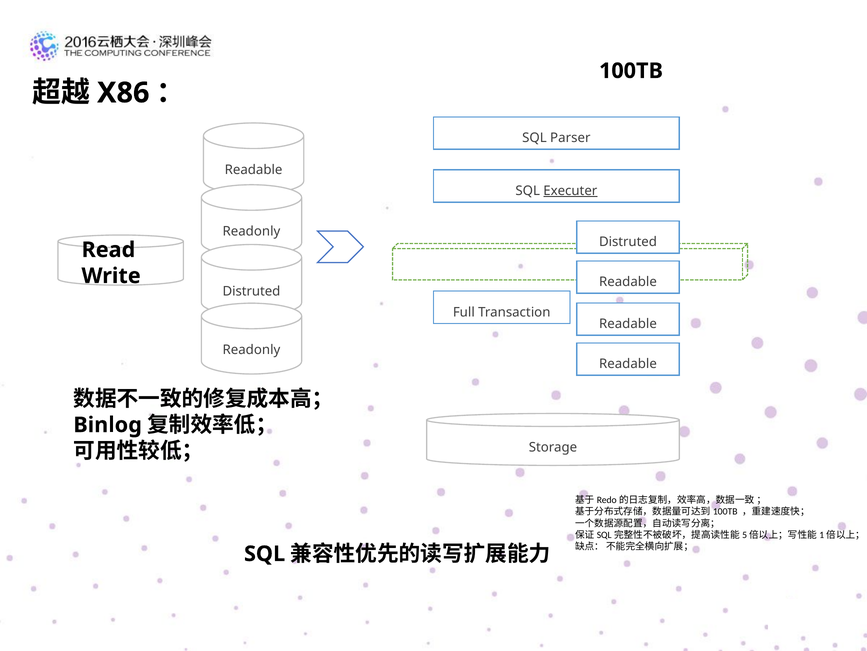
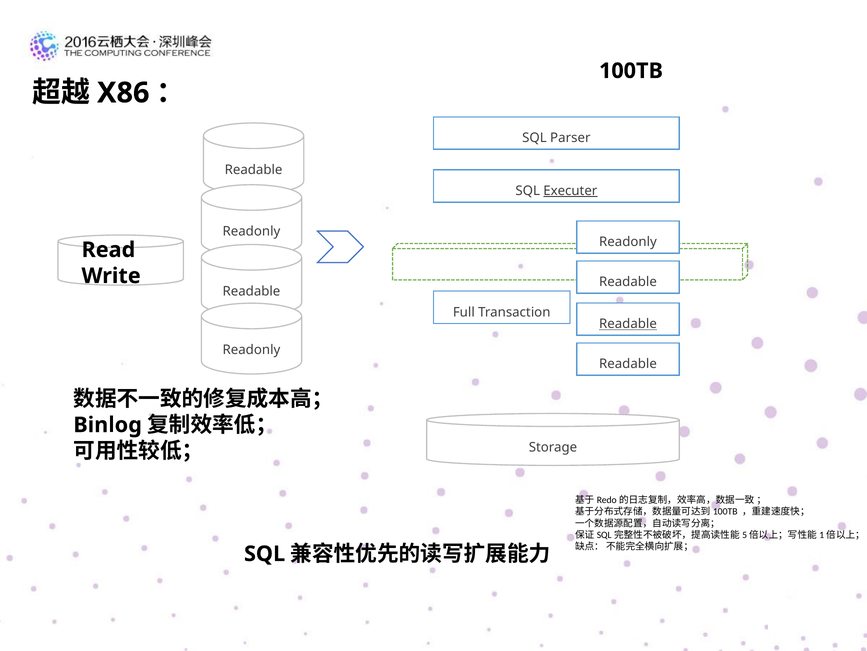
Distruted: Distruted -> Readonly (628, 242)
Distruted: Distruted -> Readable (251, 291)
Readable underline: none -> present (628, 324)
